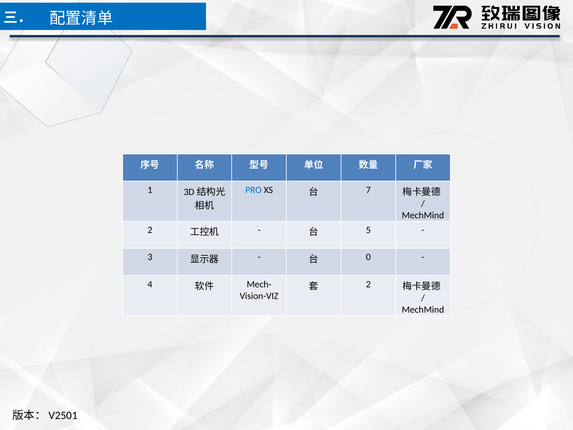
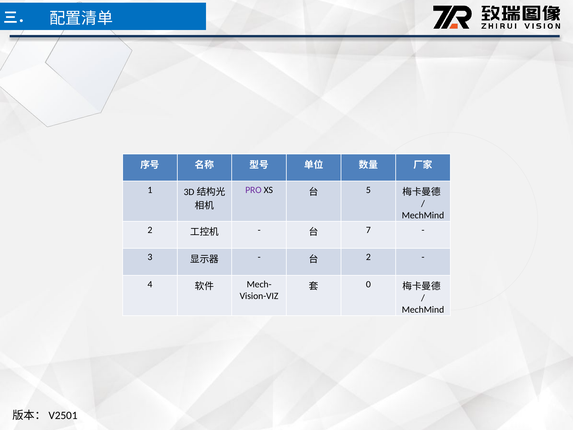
PRO colour: blue -> purple (253, 190)
7: 7 -> 5 (368, 190)
5: 5 -> 7 (368, 230)
0: 0 -> 2 (368, 257)
2: 2 -> 0 (368, 284)
